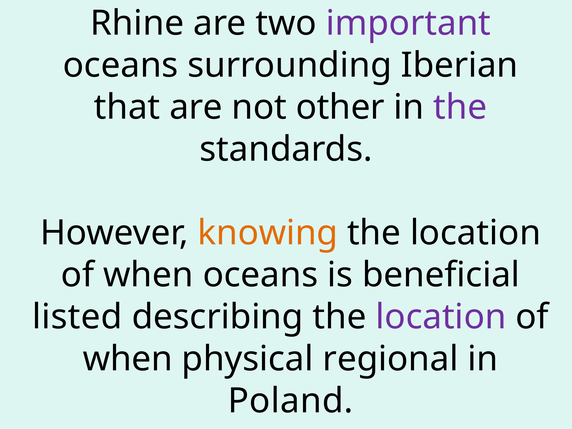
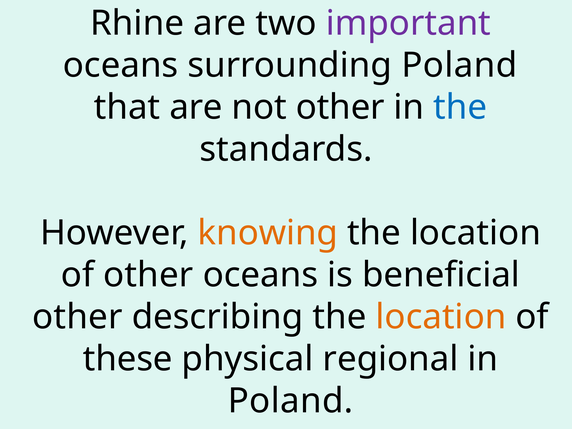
surrounding Iberian: Iberian -> Poland (459, 65)
the colour: purple -> blue (460, 107)
when: when -> other (148, 275)
listed: listed -> other (77, 317)
location colour: purple -> orange (441, 317)
when: when -> these (128, 359)
